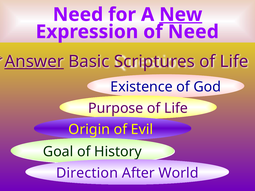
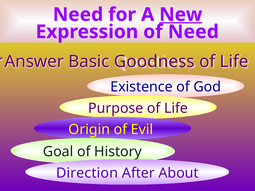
Answer underline: present -> none (34, 62)
Scriptures: Scriptures -> Goodness (154, 62)
World: World -> About (179, 173)
